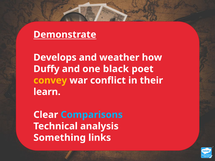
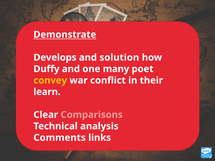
weather: weather -> solution (119, 58)
black: black -> many (116, 69)
Comparisons colour: light blue -> pink (92, 115)
Something: Something -> Comments (60, 138)
